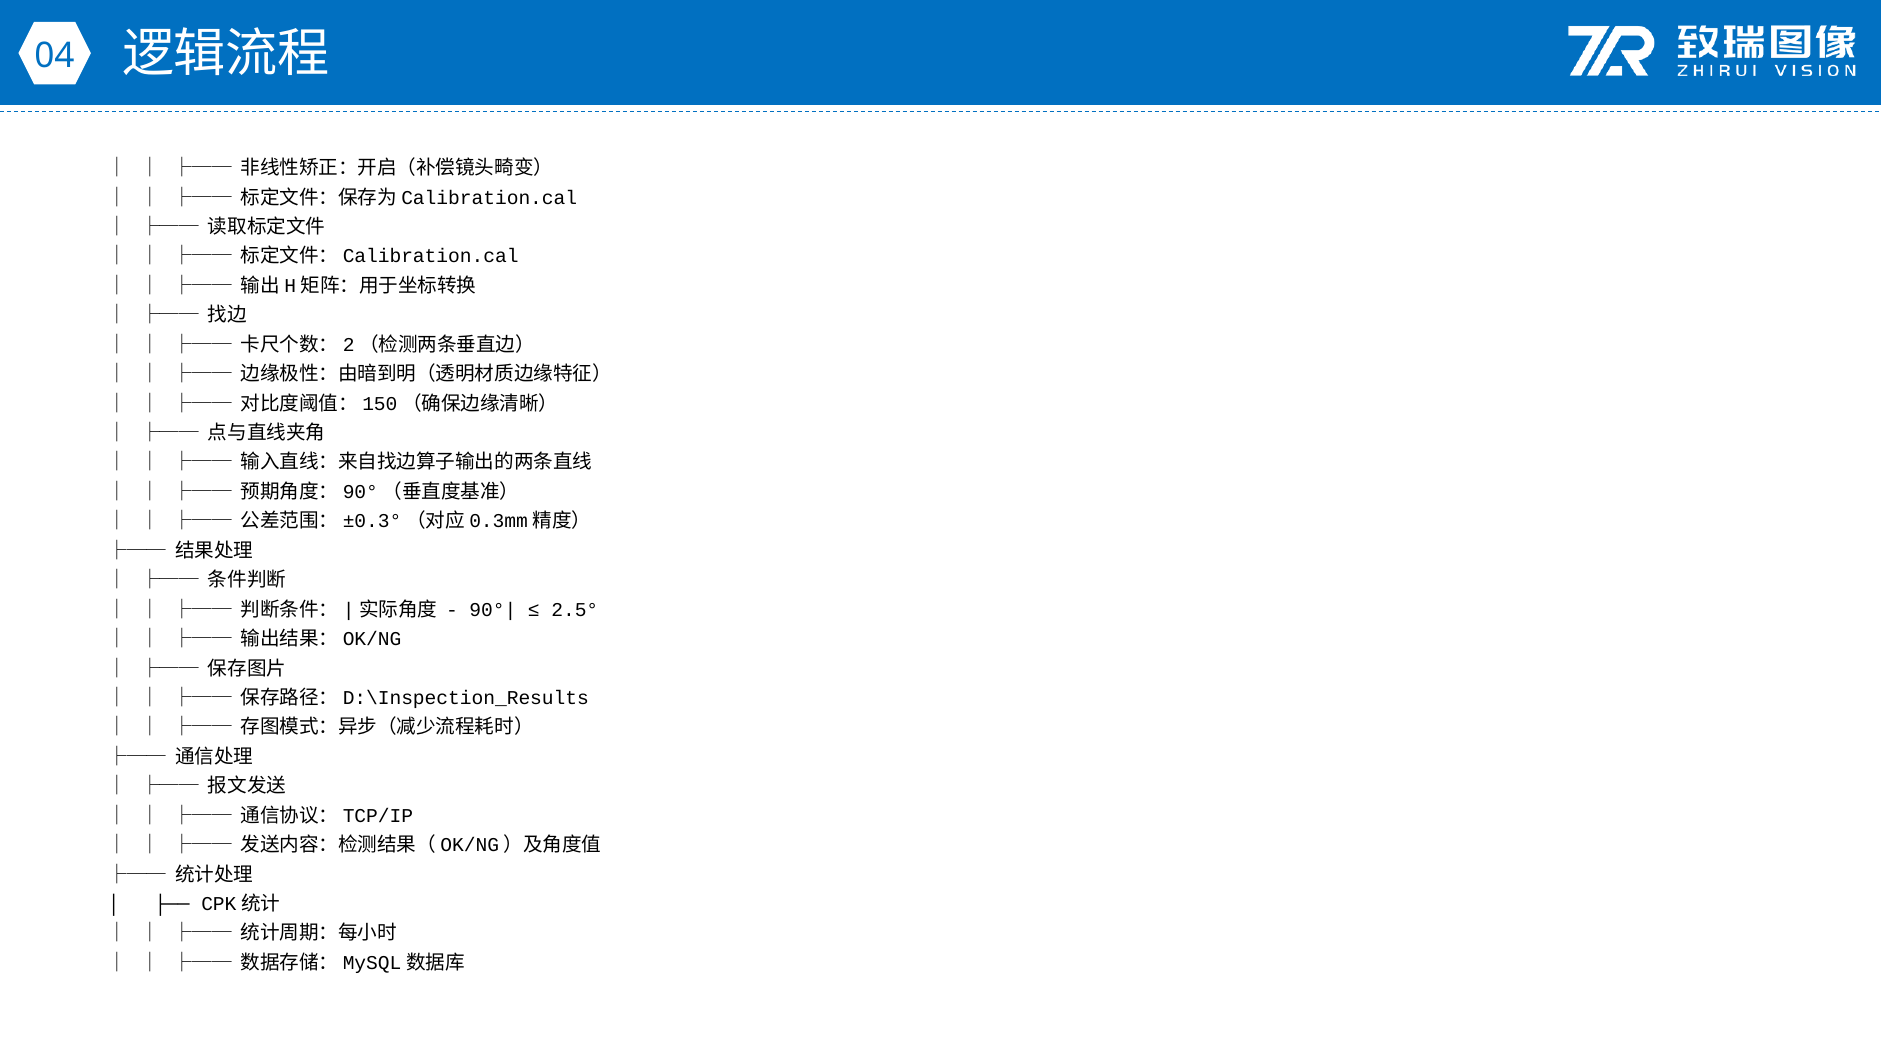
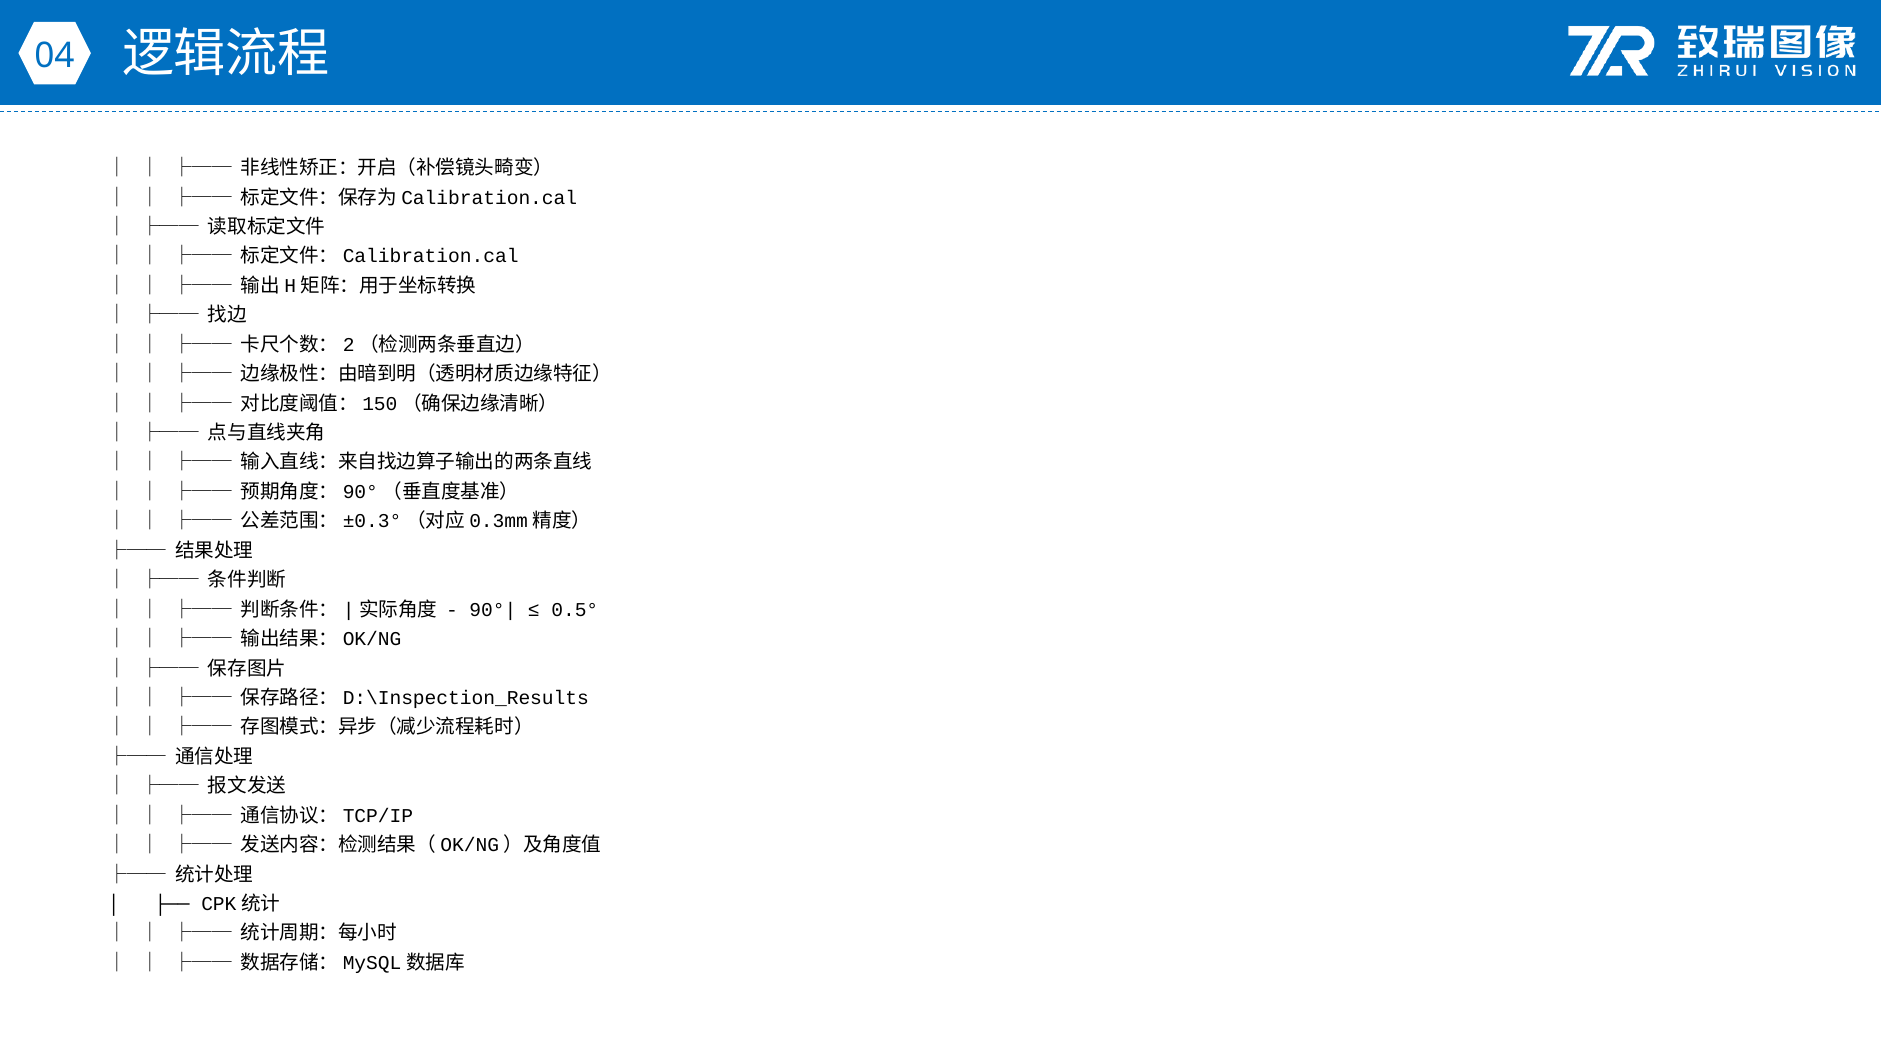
2.5°: 2.5° -> 0.5° (575, 610)
